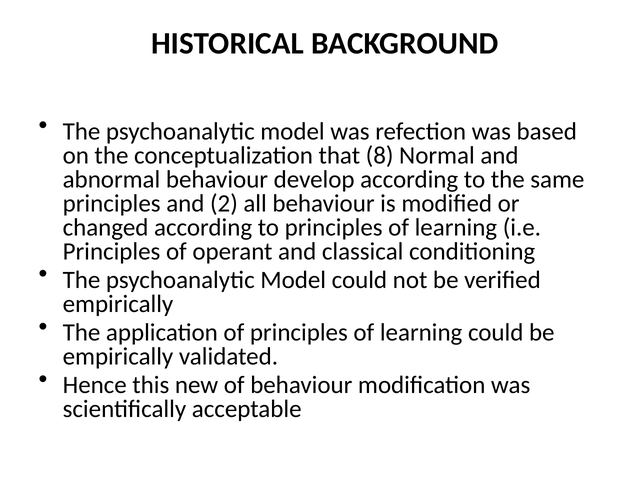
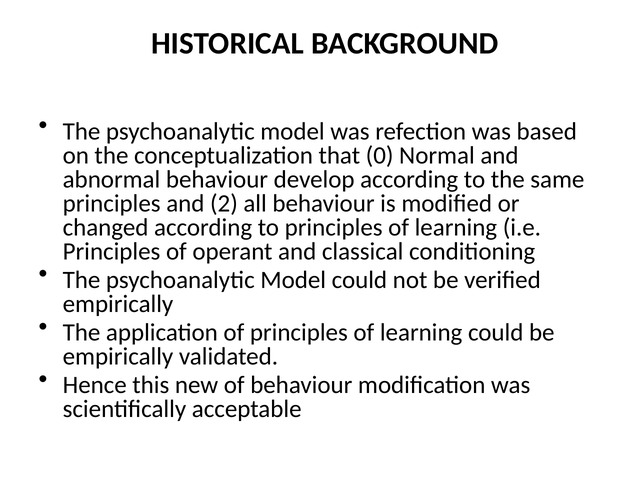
8: 8 -> 0 (380, 156)
